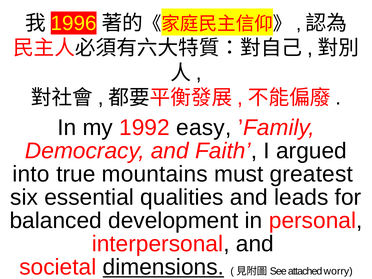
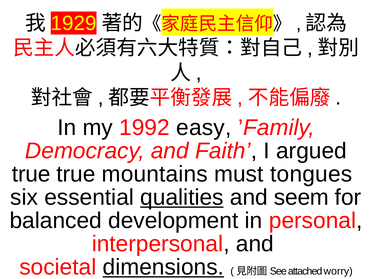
1996: 1996 -> 1929 (74, 23)
into: into -> true (31, 174)
greatest: greatest -> tongues (311, 174)
qualities underline: none -> present (182, 197)
leads: leads -> seem (301, 197)
